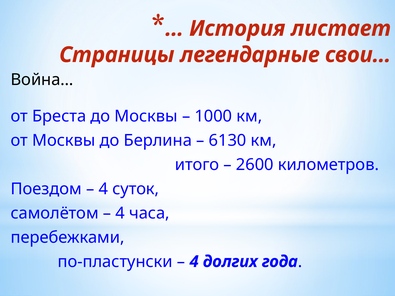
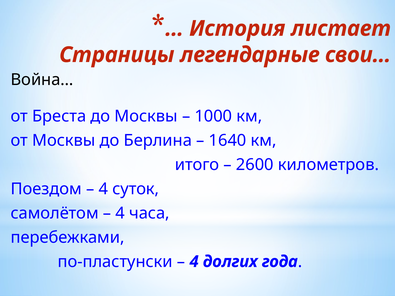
6130: 6130 -> 1640 (228, 141)
